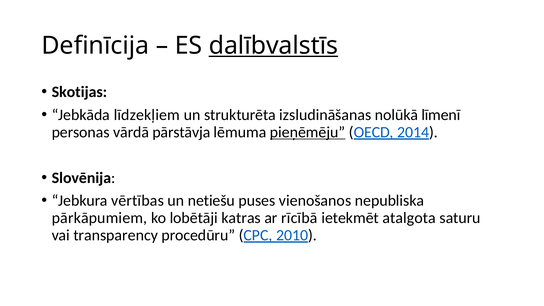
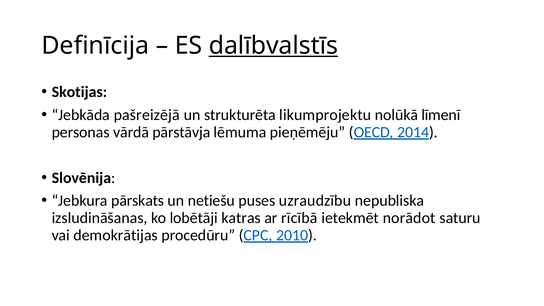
līdzekļiem: līdzekļiem -> pašreizējā (147, 115)
izsludināšanas: izsludināšanas -> likumprojektu (325, 115)
pieņēmēju underline: present -> none (308, 132)
vērtības: vērtības -> pārskats (138, 201)
vienošanos: vienošanos -> uzraudzību (315, 201)
pārkāpumiem: pārkāpumiem -> izsludināšanas (100, 218)
atalgota: atalgota -> norādot (409, 218)
transparency: transparency -> demokrātijas (116, 235)
